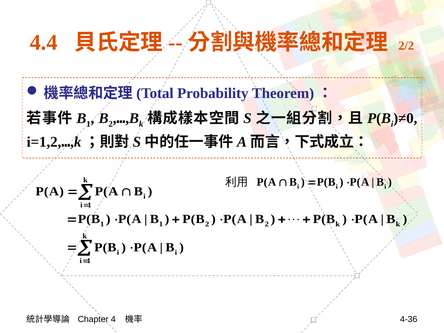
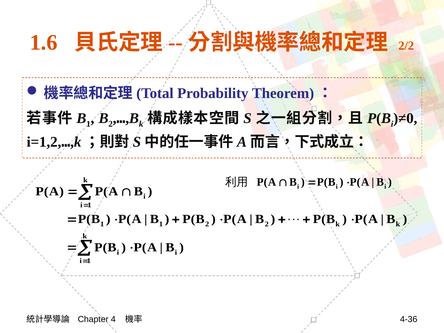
4.4: 4.4 -> 1.6 (44, 43)
